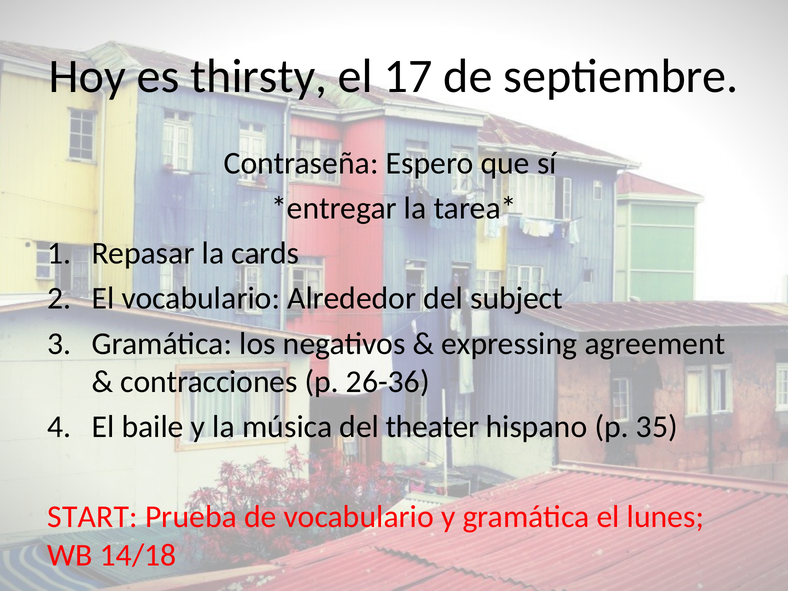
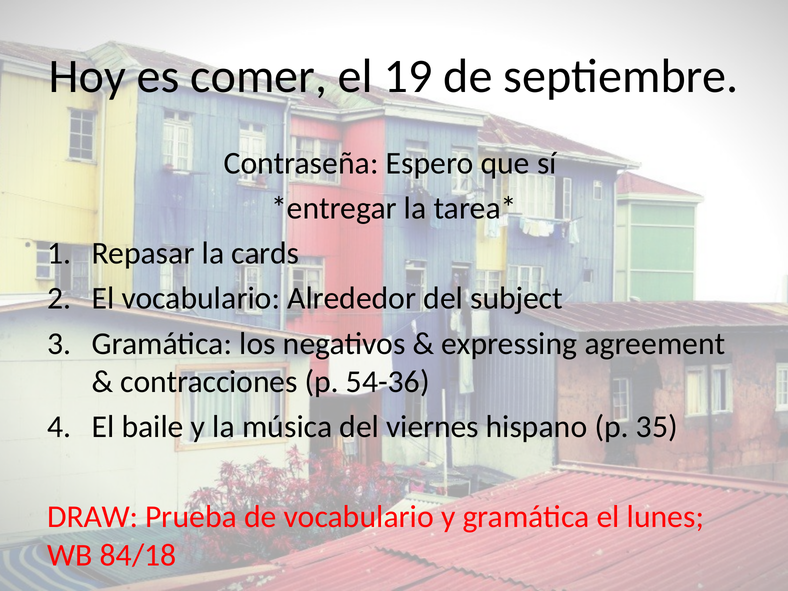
thirsty: thirsty -> comer (259, 76)
17: 17 -> 19 (408, 76)
26-36: 26-36 -> 54-36 (388, 382)
theater: theater -> viernes (432, 427)
START: START -> DRAW (93, 517)
14/18: 14/18 -> 84/18 (138, 555)
